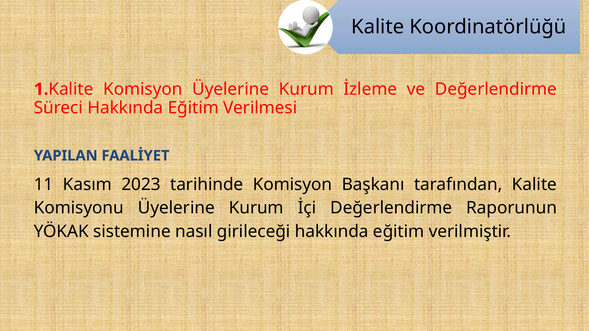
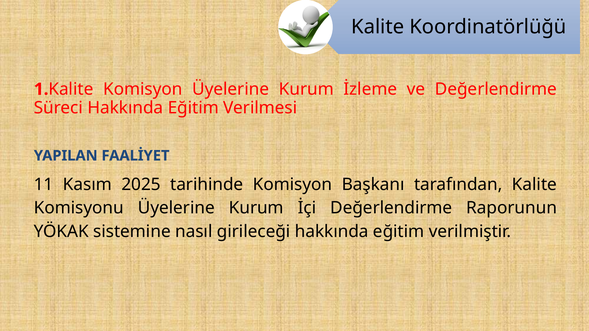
2023: 2023 -> 2025 (141, 185)
